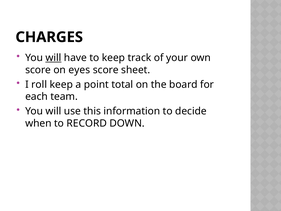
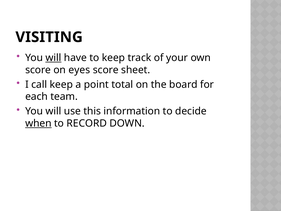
CHARGES: CHARGES -> VISITING (49, 37)
roll: roll -> call (39, 84)
when underline: none -> present (38, 123)
